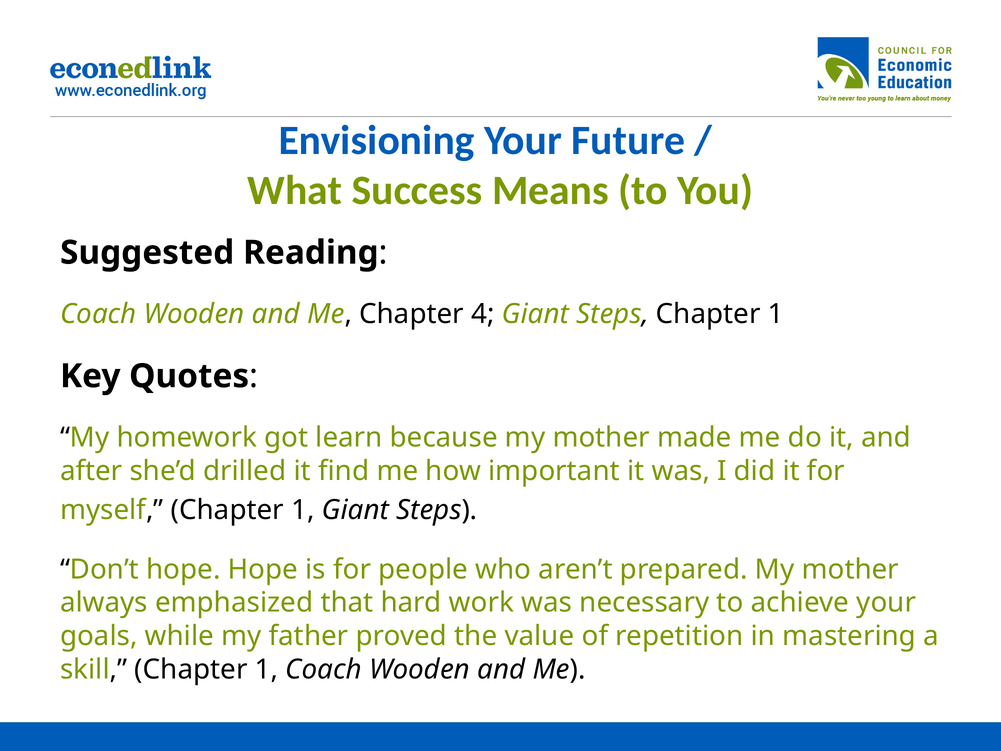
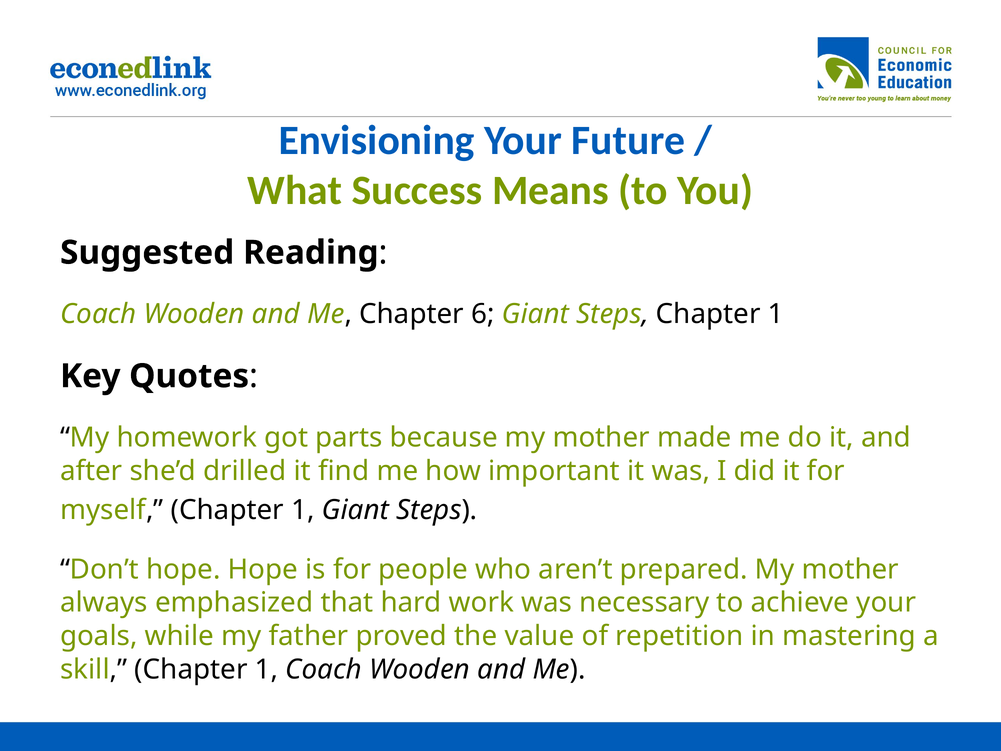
4: 4 -> 6 (483, 314)
learn: learn -> parts (349, 437)
